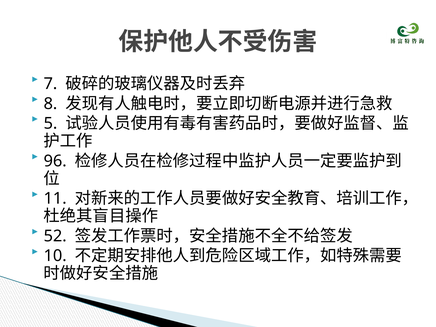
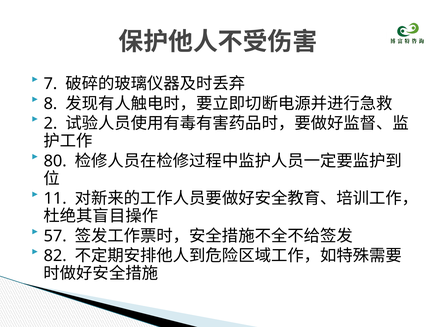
5: 5 -> 2 (50, 123)
96: 96 -> 80 (55, 161)
52: 52 -> 57 (55, 236)
10: 10 -> 82 (55, 256)
